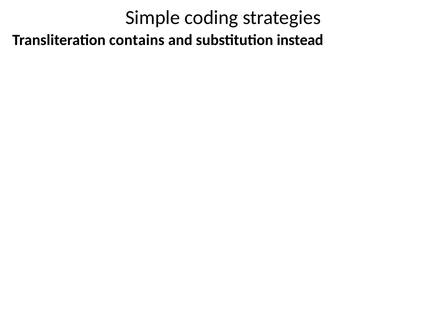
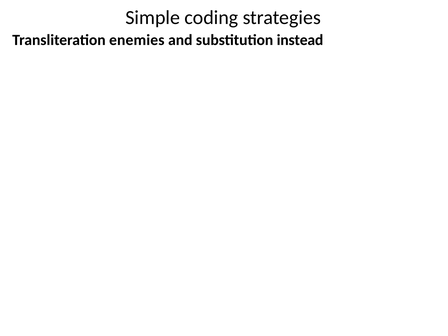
contains: contains -> enemies (137, 40)
